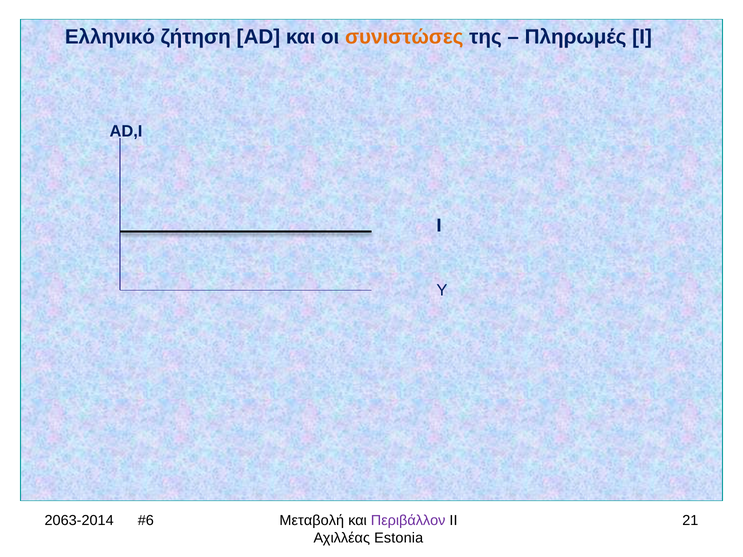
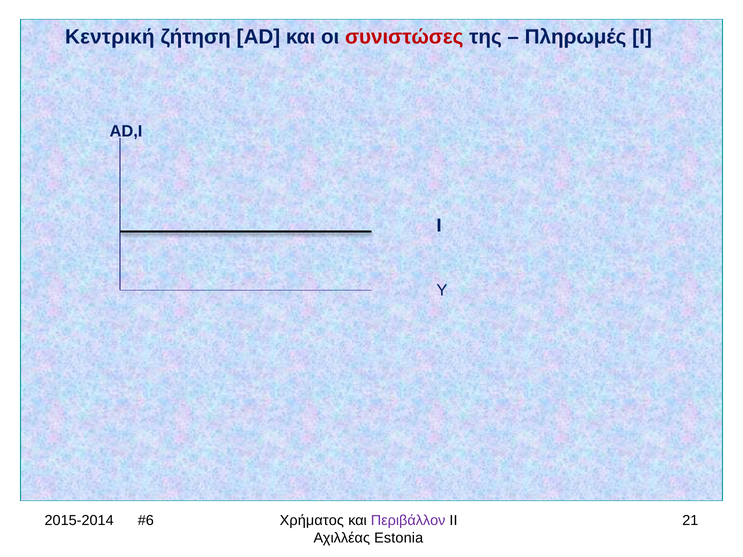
Ελληνικό: Ελληνικό -> Κεντρική (110, 37)
συνιστώσες colour: orange -> red (404, 37)
2063-2014: 2063-2014 -> 2015-2014 (79, 521)
Μεταβολή: Μεταβολή -> Χρήματος (312, 521)
